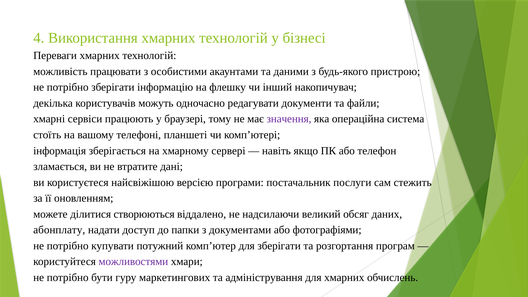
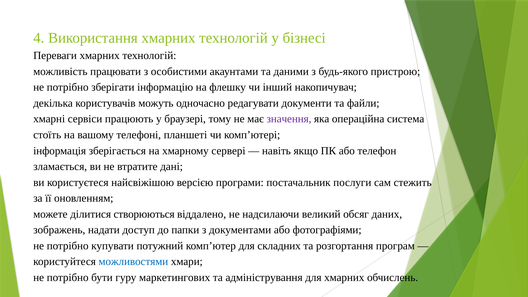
абонплату: абонплату -> зображень (59, 230)
для зберігати: зберігати -> складних (279, 246)
можливостями colour: purple -> blue (133, 262)
